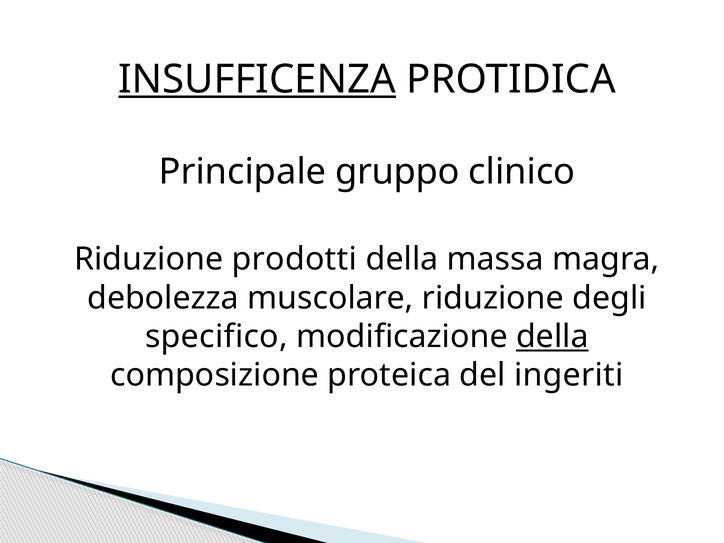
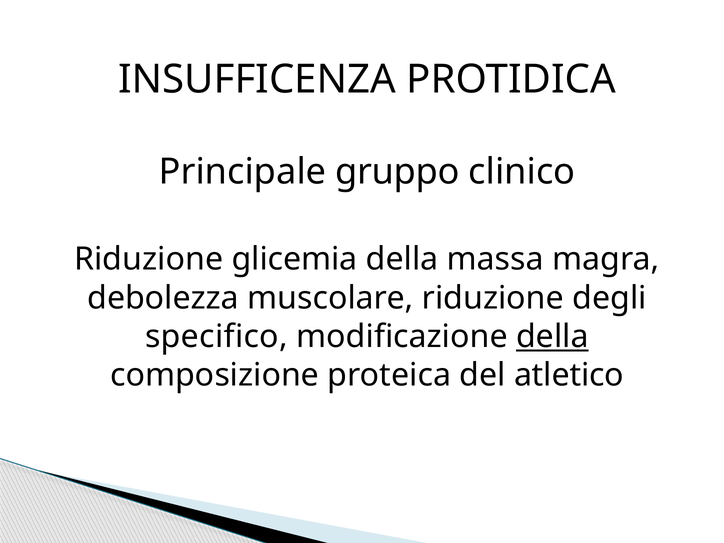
INSUFFICENZA underline: present -> none (257, 80)
prodotti: prodotti -> glicemia (295, 259)
ingeriti: ingeriti -> atletico (569, 375)
